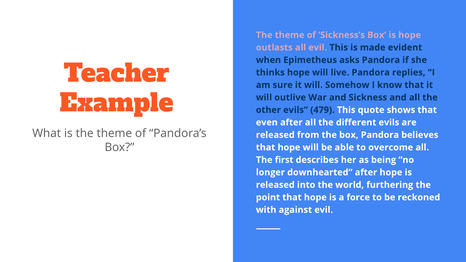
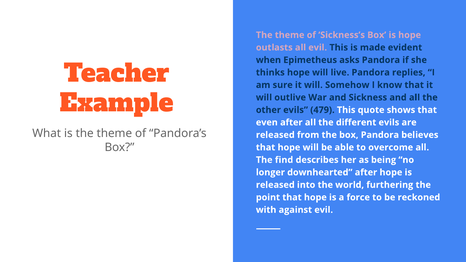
first: first -> find (284, 160)
